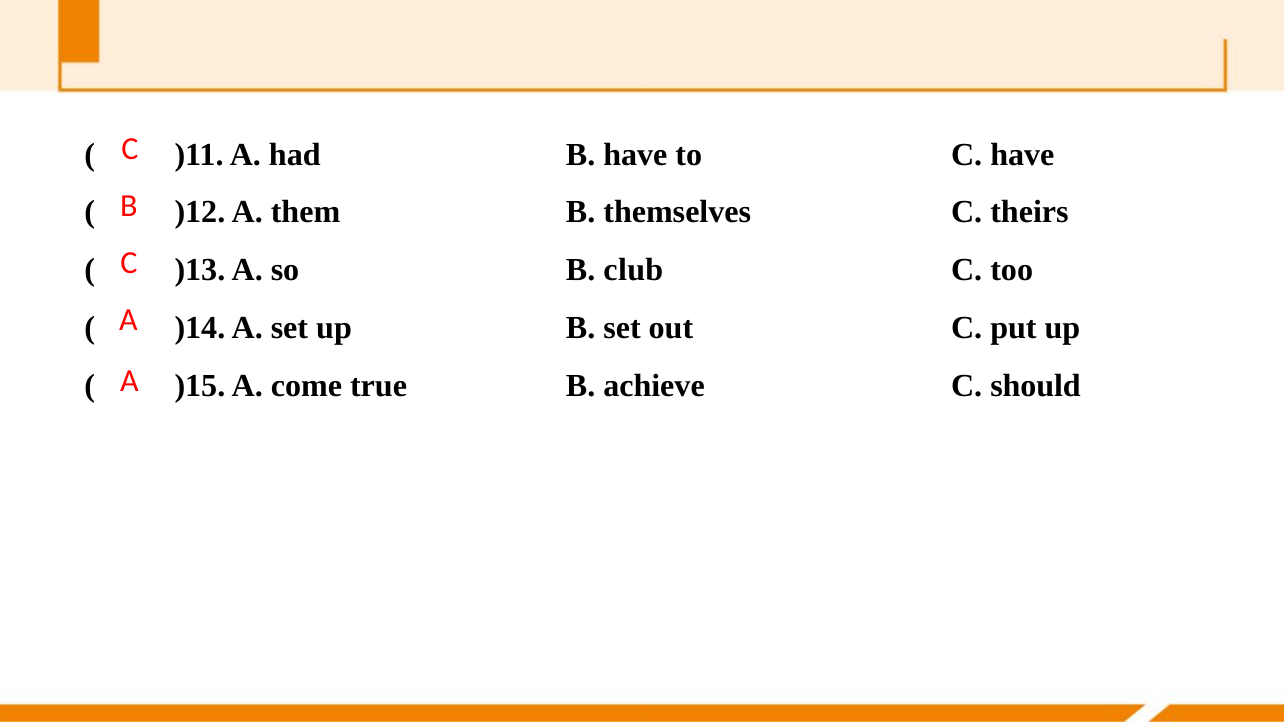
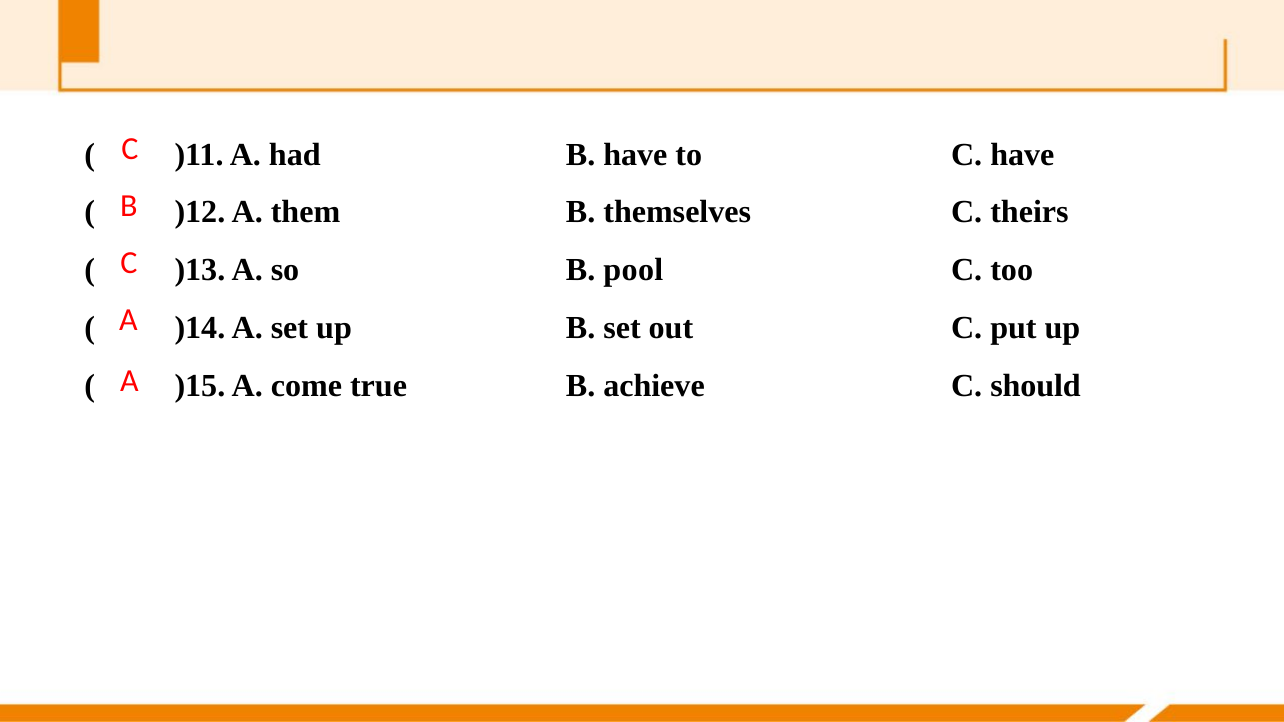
club: club -> pool (633, 270)
